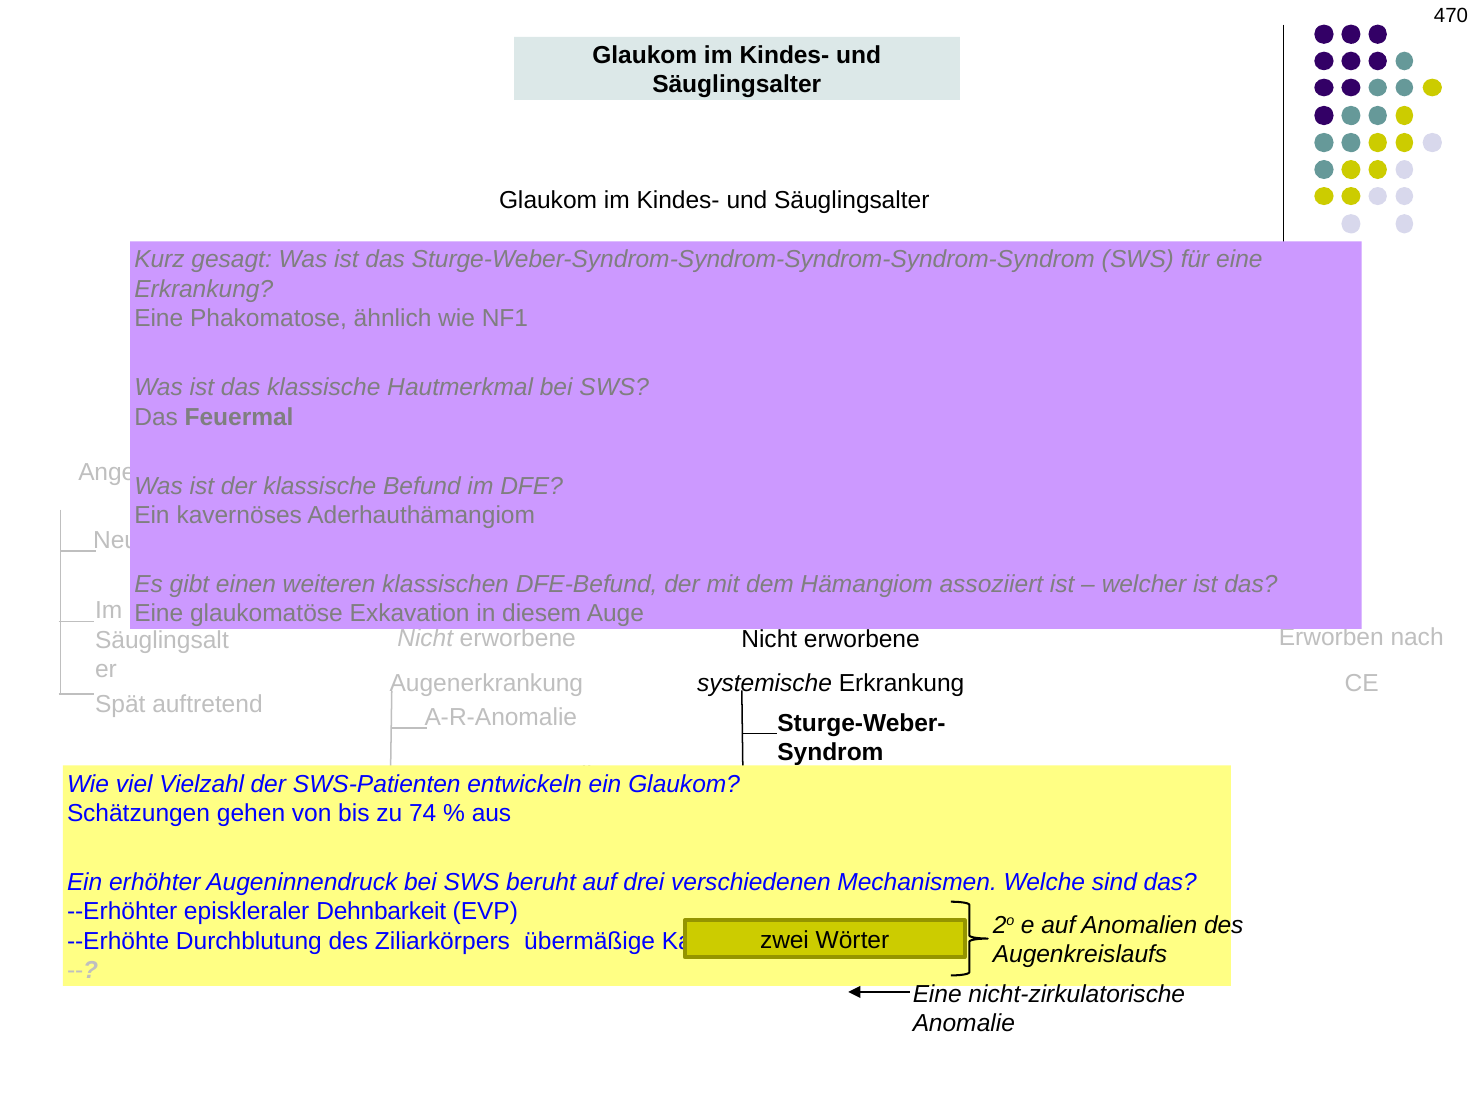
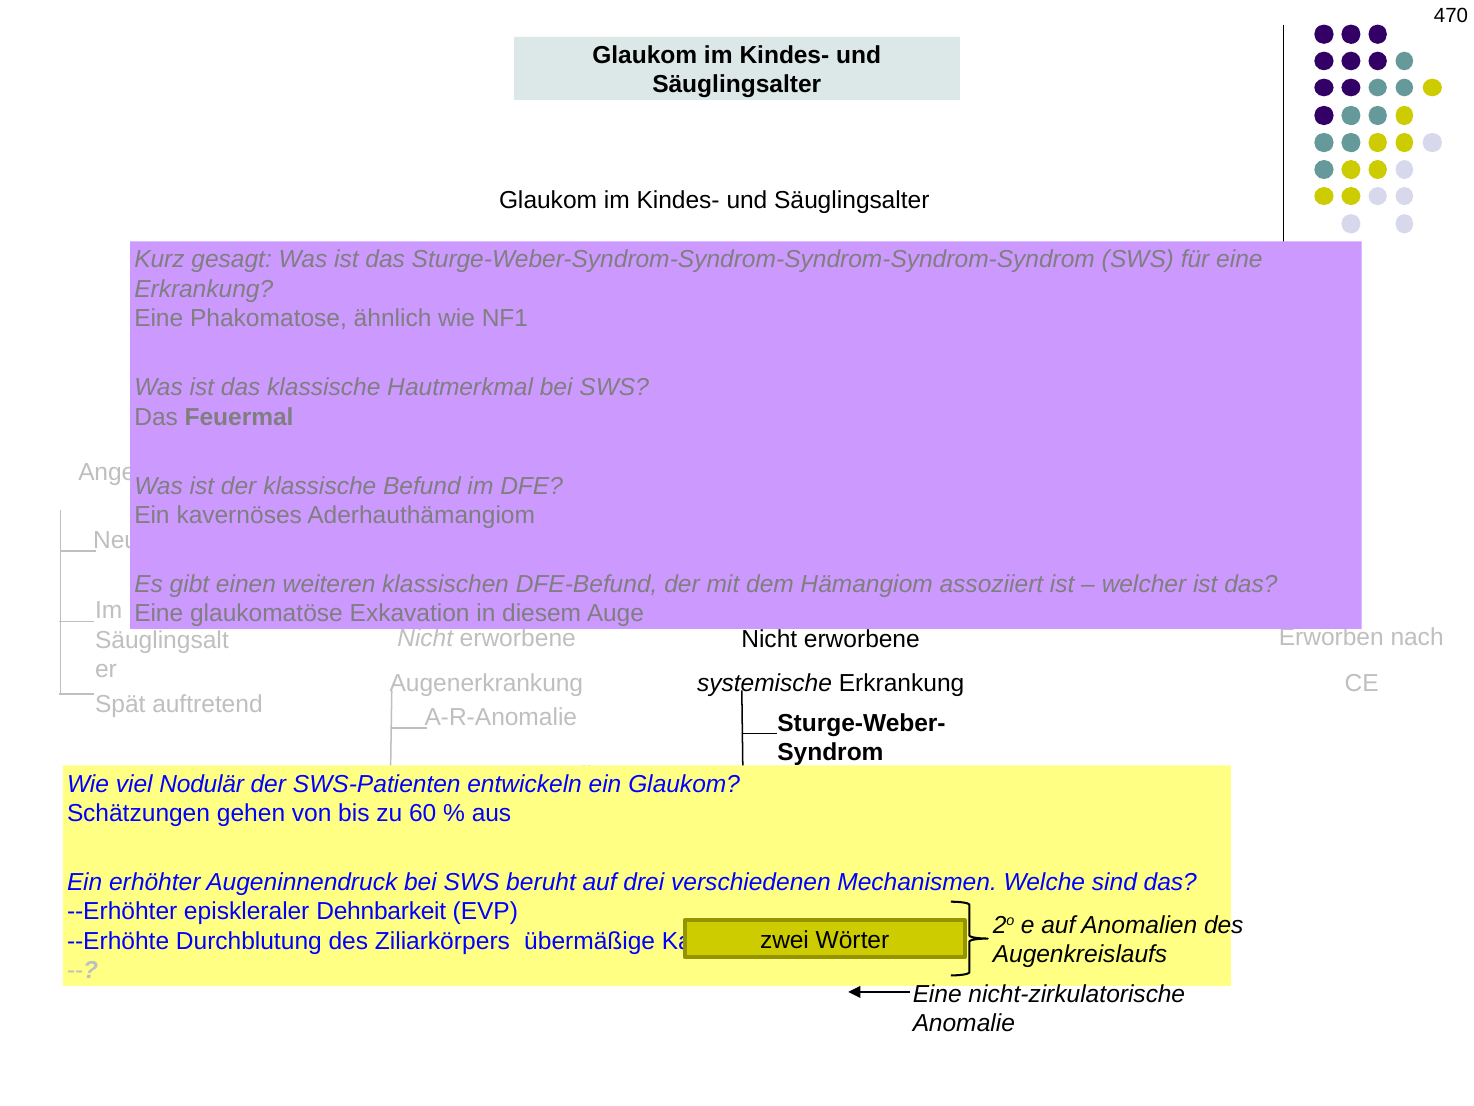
Vielzahl: Vielzahl -> Nodulär (202, 784)
74: 74 -> 60 (423, 813)
